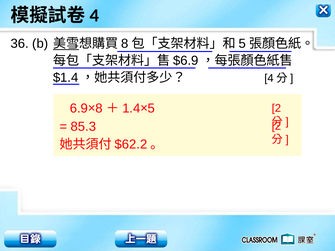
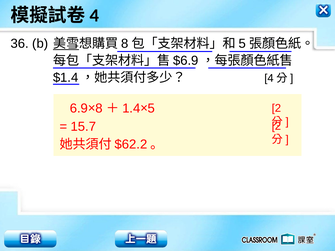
85.3: 85.3 -> 15.7 (83, 127)
